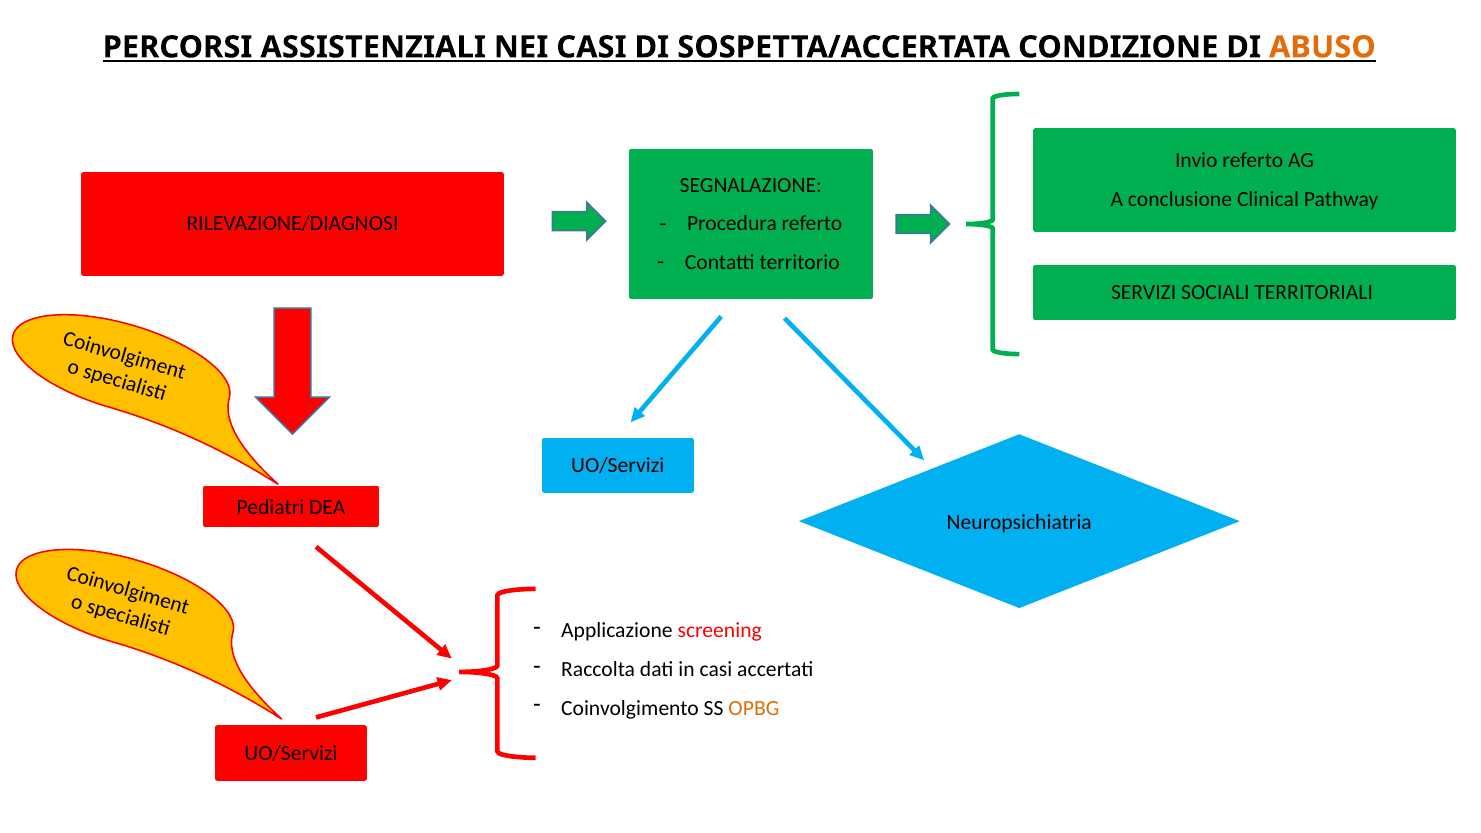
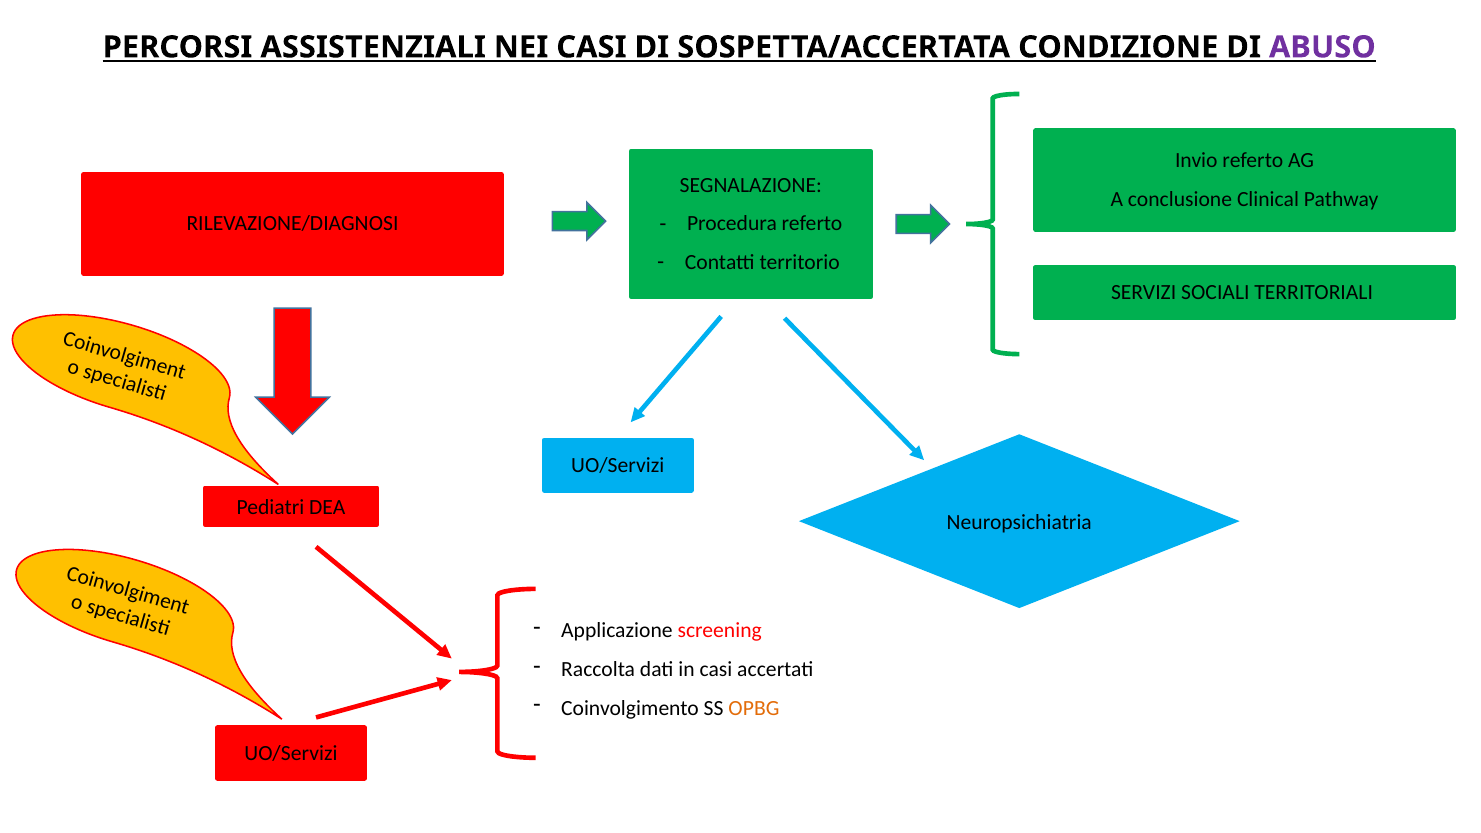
ABUSO colour: orange -> purple (1322, 47)
